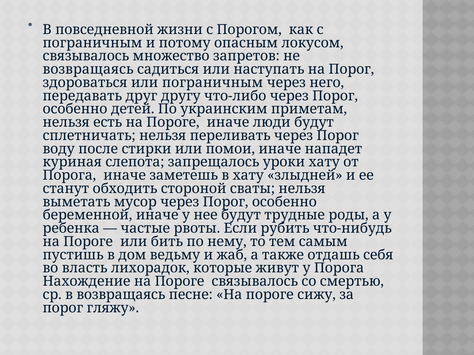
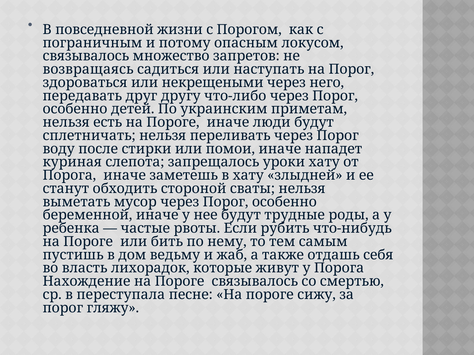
или пограничным: пограничным -> некрещеными (213, 83)
в возвращаясь: возвращаясь -> переступала (121, 295)
